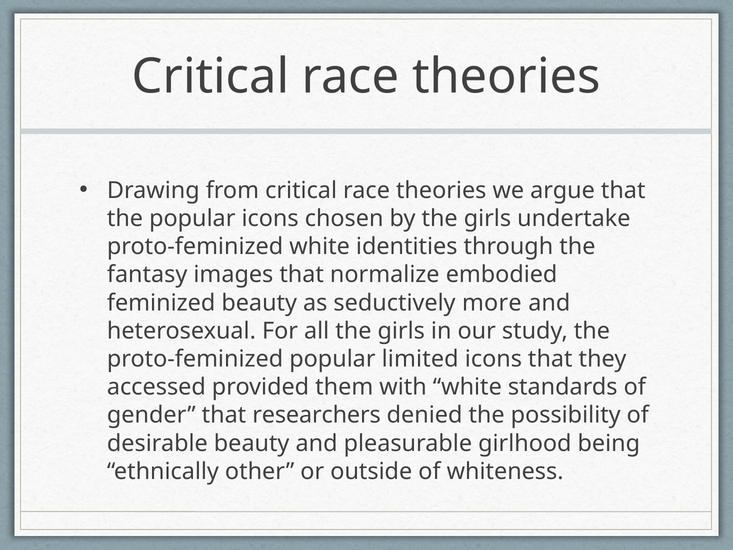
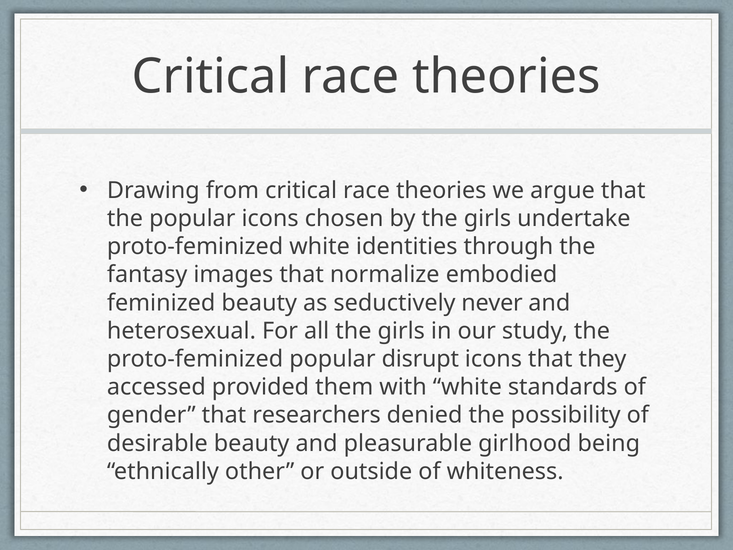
more: more -> never (492, 303)
limited: limited -> disrupt (420, 359)
